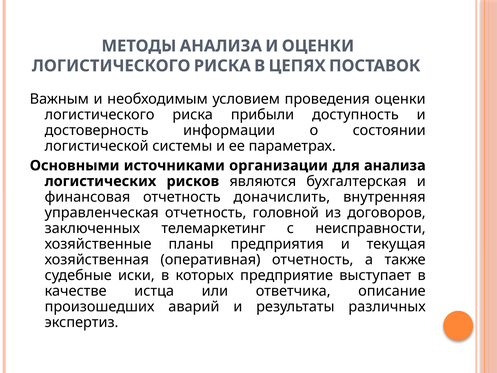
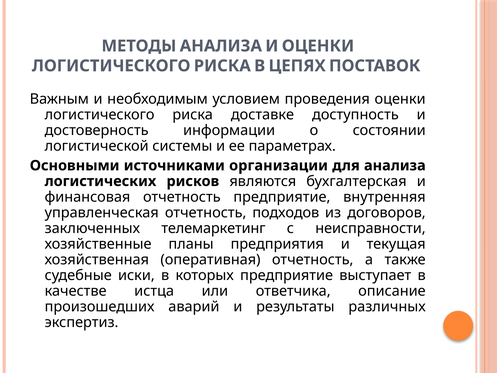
прибыли: прибыли -> доставке (262, 115)
отчетность доначислить: доначислить -> предприятие (282, 197)
головной: головной -> подходов (286, 212)
